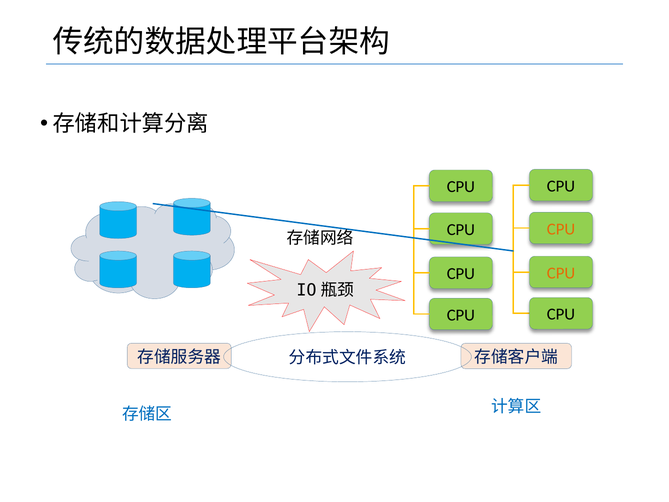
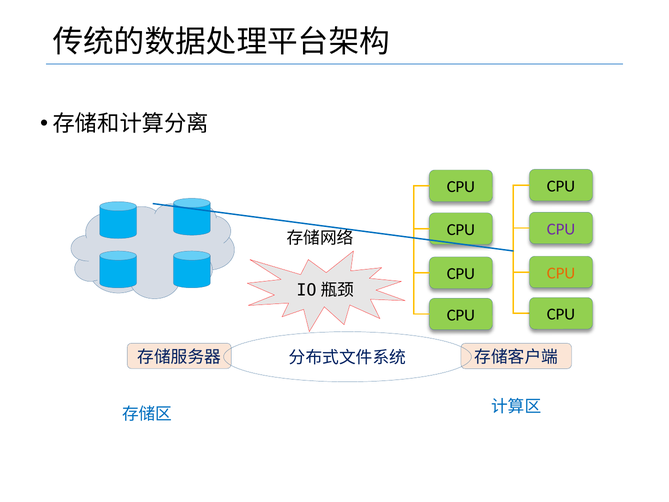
CPU colour: orange -> purple (561, 229)
